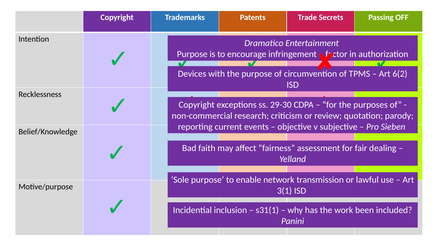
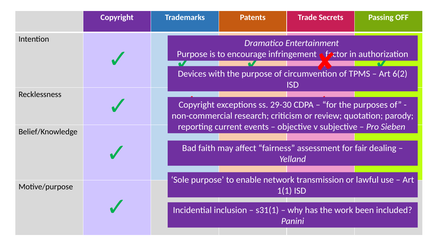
3(1: 3(1 -> 1(1 (285, 191)
